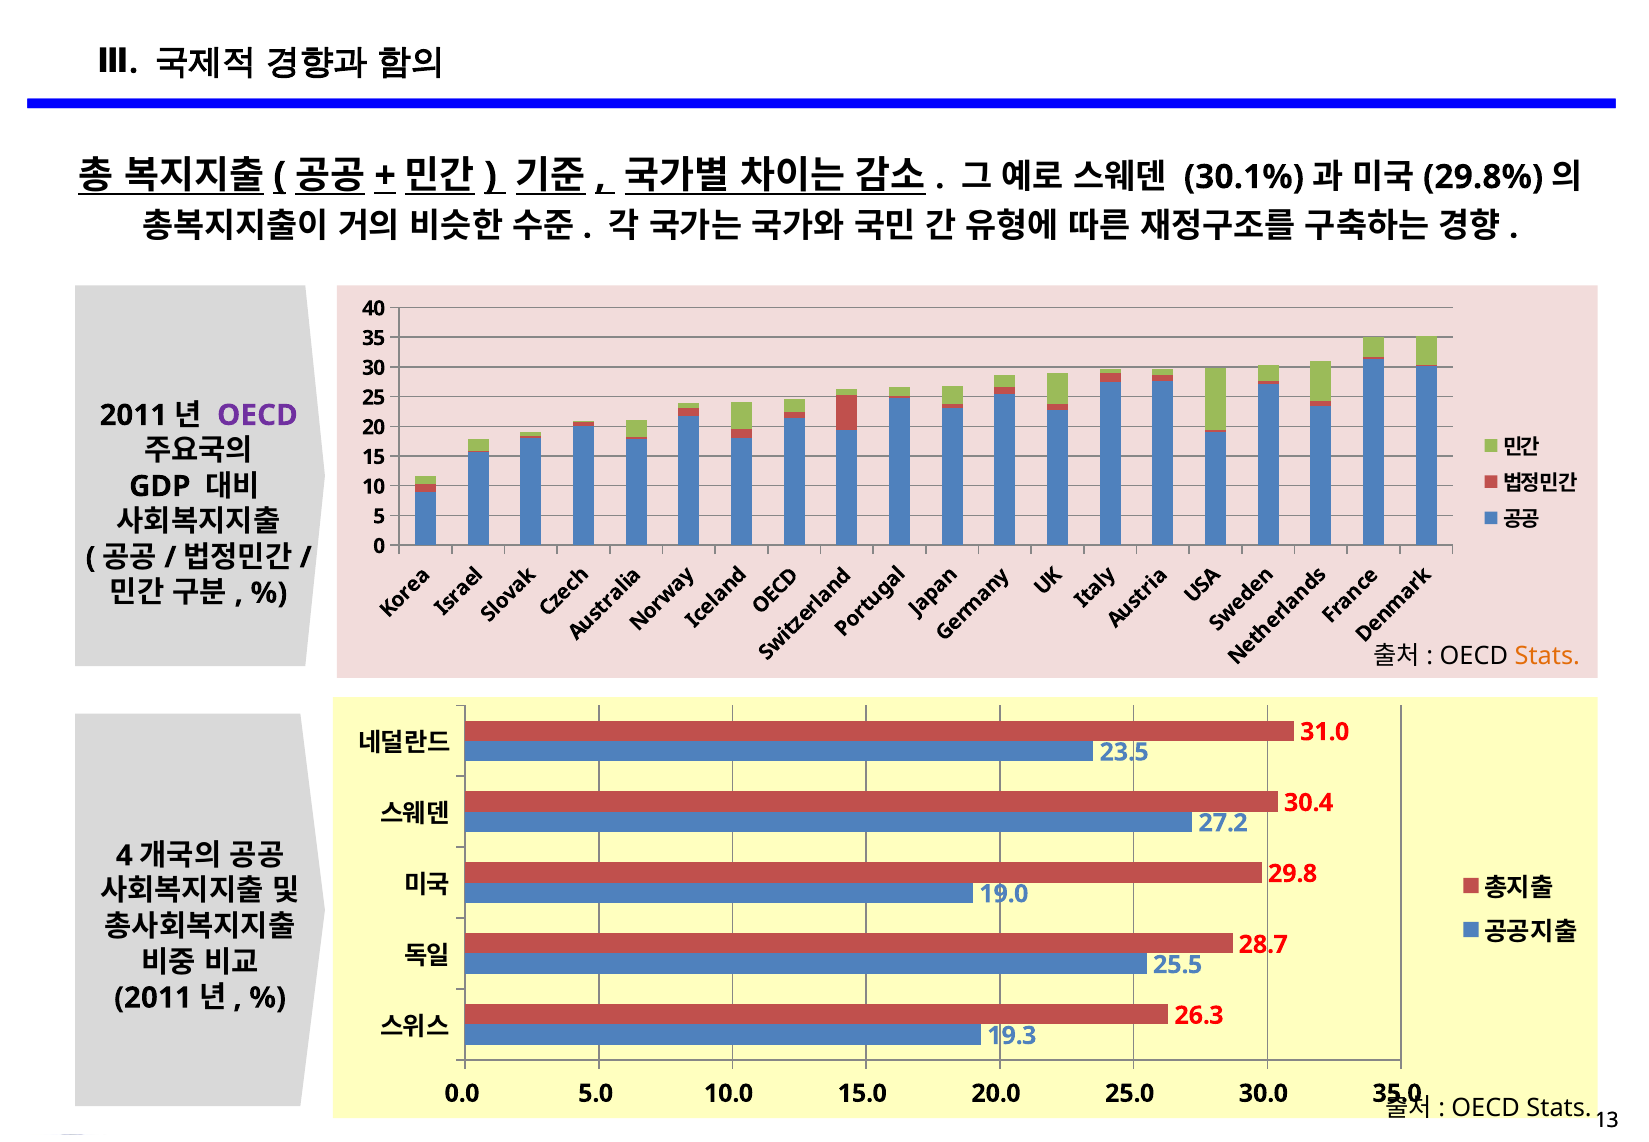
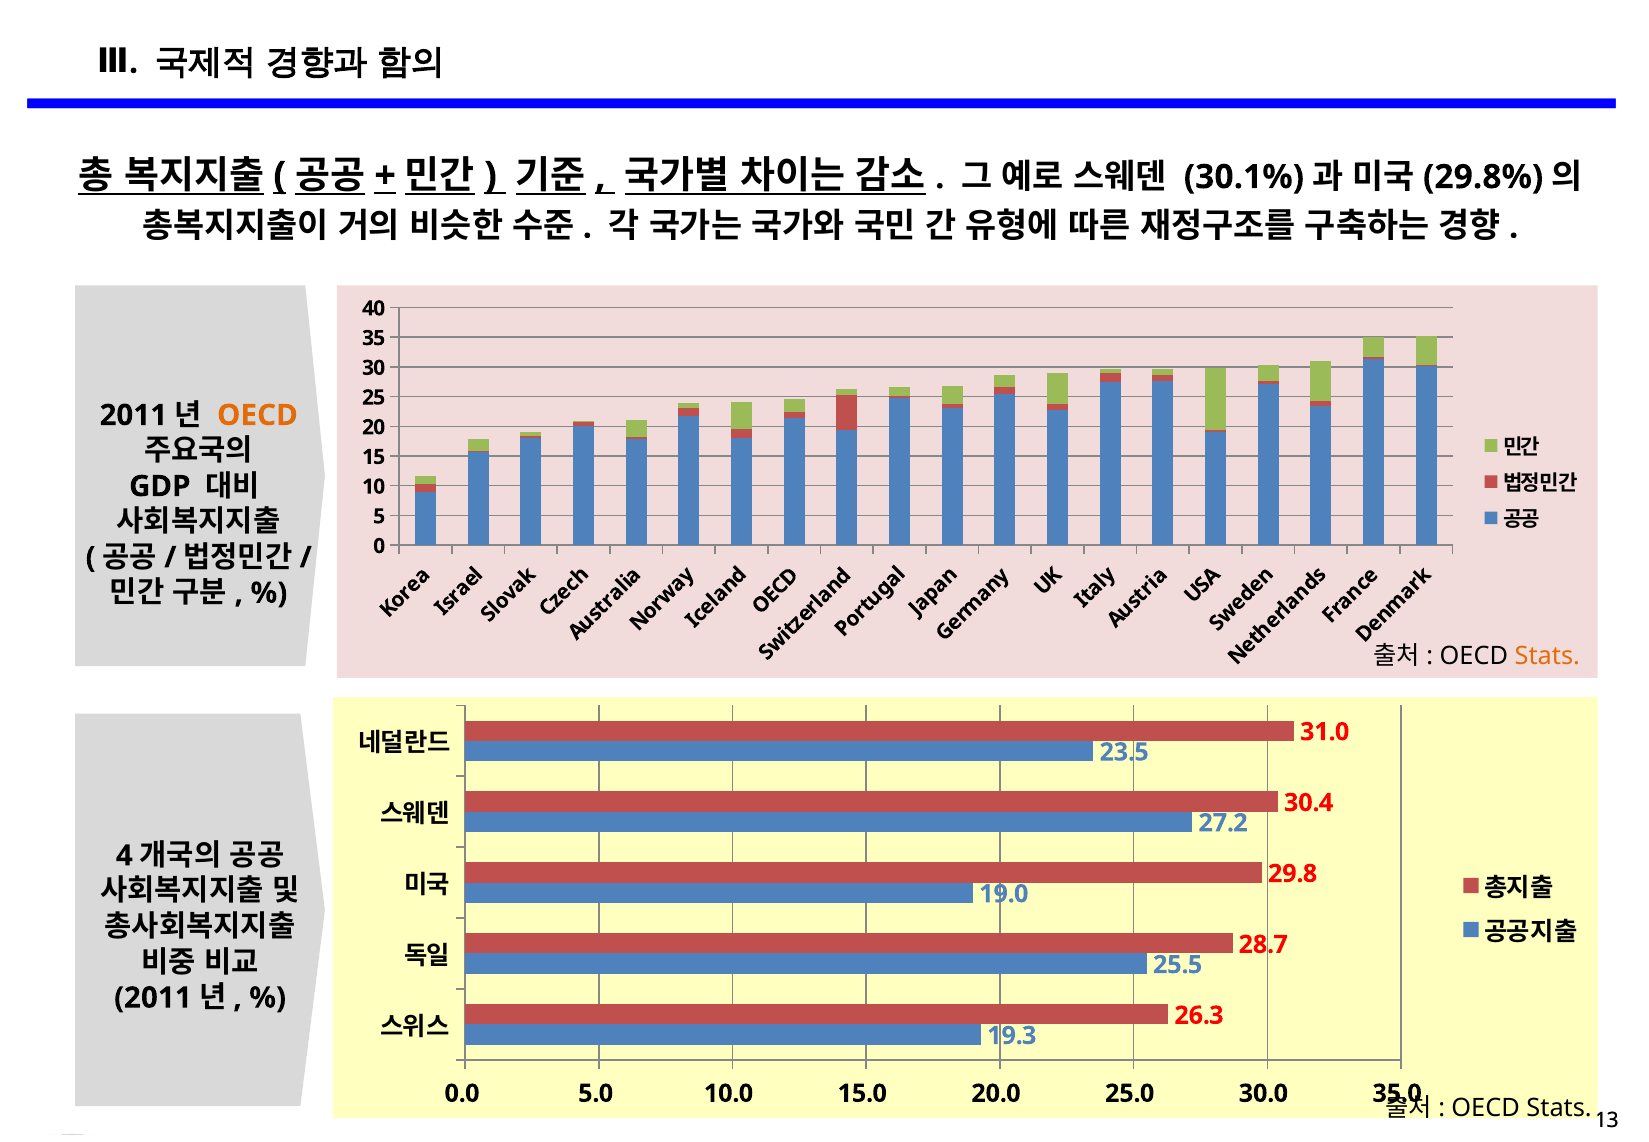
OECD colour: purple -> orange (257, 415)
